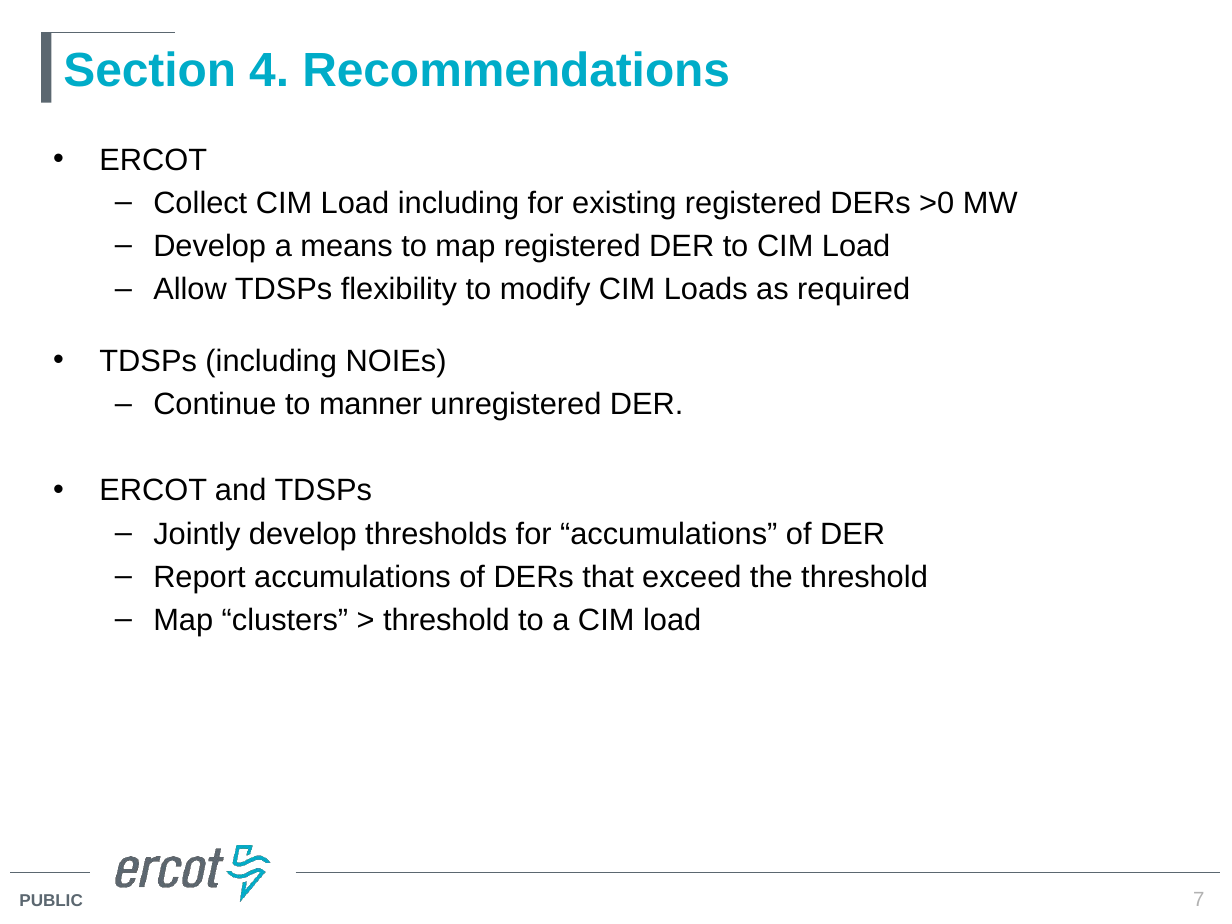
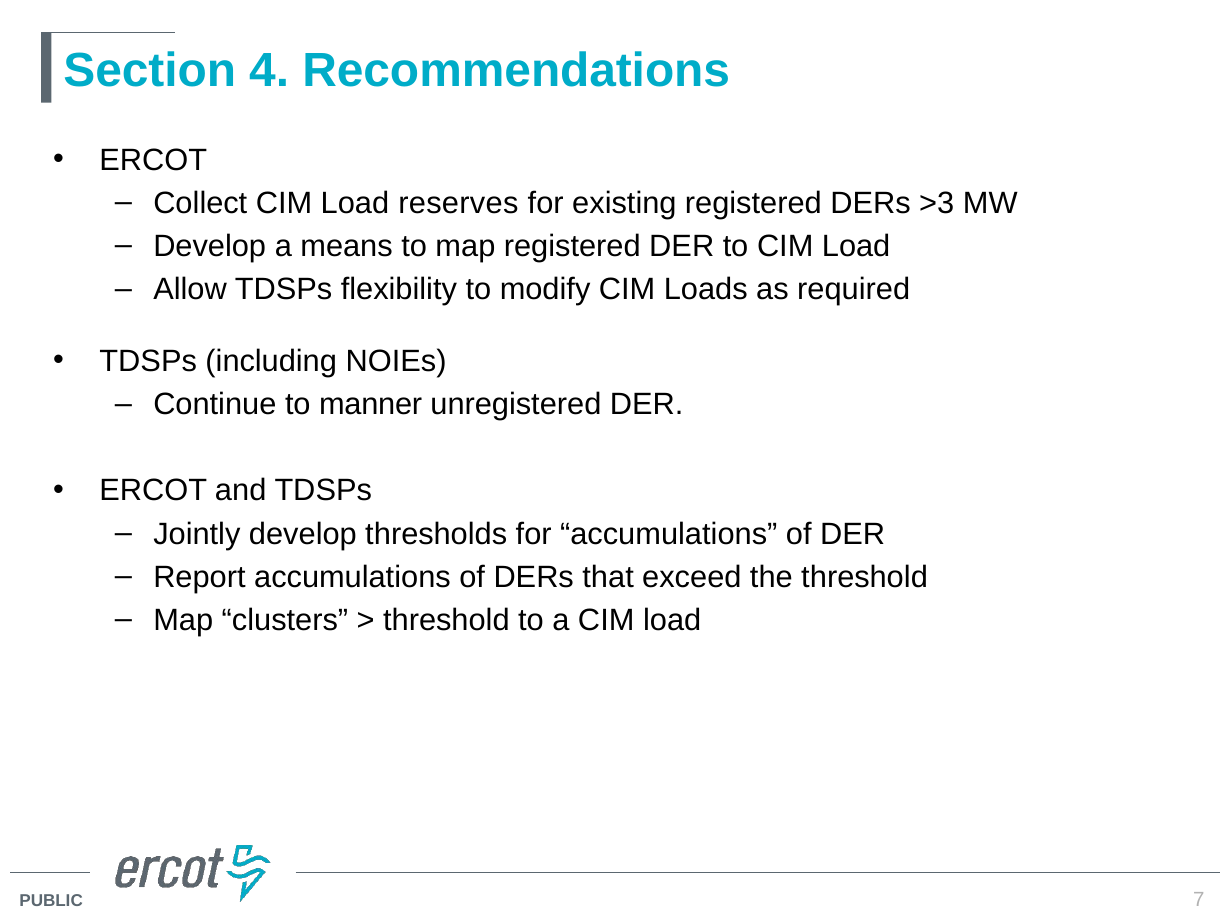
Load including: including -> reserves (458, 203)
>0: >0 -> >3 (937, 203)
